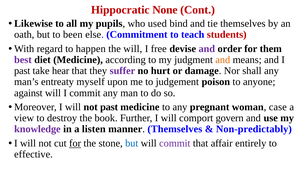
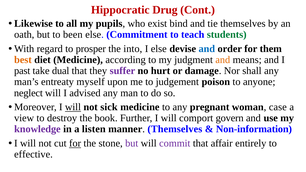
None: None -> Drug (165, 10)
used: used -> exist (157, 24)
students colour: red -> green (227, 35)
happen: happen -> prosper (91, 49)
the will: will -> into (133, 49)
I free: free -> else (159, 49)
and colour: purple -> blue (207, 49)
best colour: purple -> orange (23, 60)
hear: hear -> dual (61, 71)
against: against -> neglect (28, 93)
I commit: commit -> advised (85, 93)
will underline: none -> present (73, 107)
not past: past -> sick (109, 107)
Non-predictably: Non-predictably -> Non-information (254, 129)
but colour: blue -> purple (132, 143)
